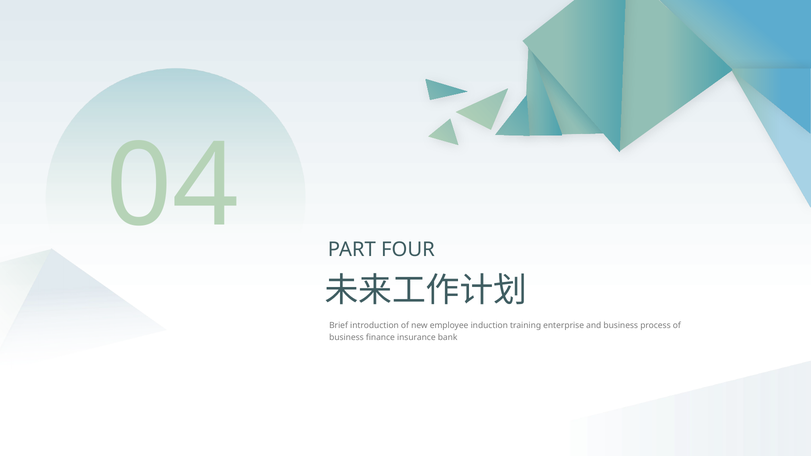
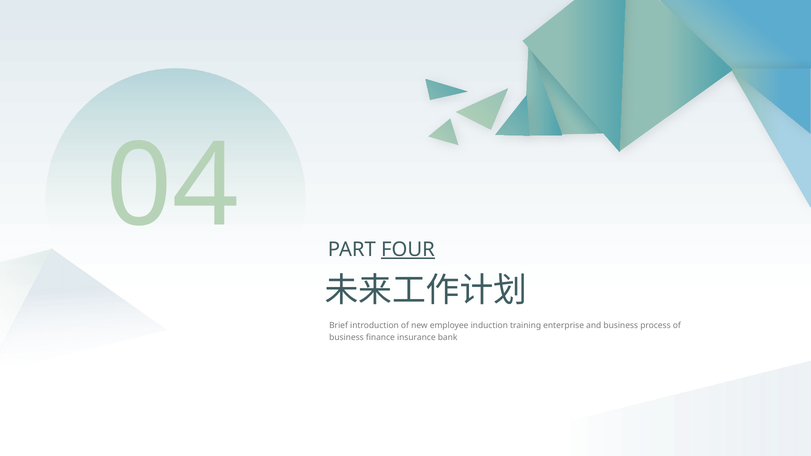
FOUR underline: none -> present (408, 250)
